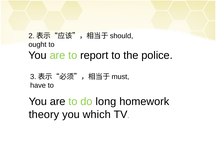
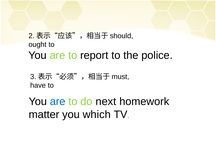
are colour: black -> blue (58, 102)
long: long -> next (106, 102)
theory: theory -> matter (44, 115)
